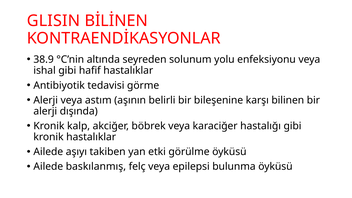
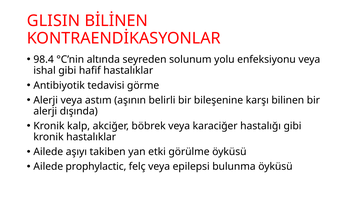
38.9: 38.9 -> 98.4 (44, 60)
baskılanmış: baskılanmış -> prophylactic (96, 167)
